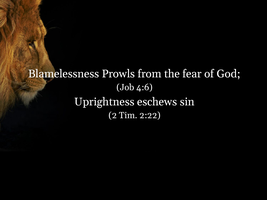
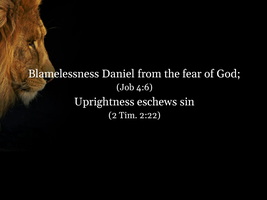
Prowls: Prowls -> Daniel (118, 74)
